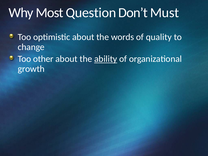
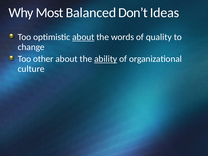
Question: Question -> Balanced (91, 13)
Must: Must -> Ideas (165, 13)
about underline: none -> present (83, 37)
growth: growth -> culture (31, 69)
